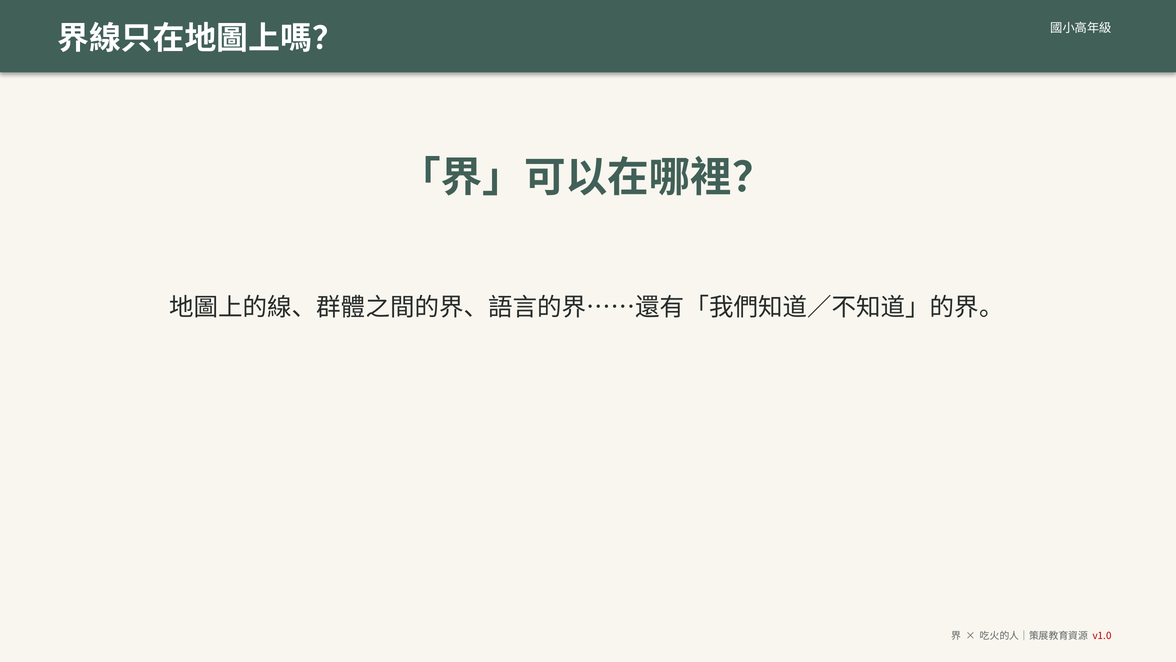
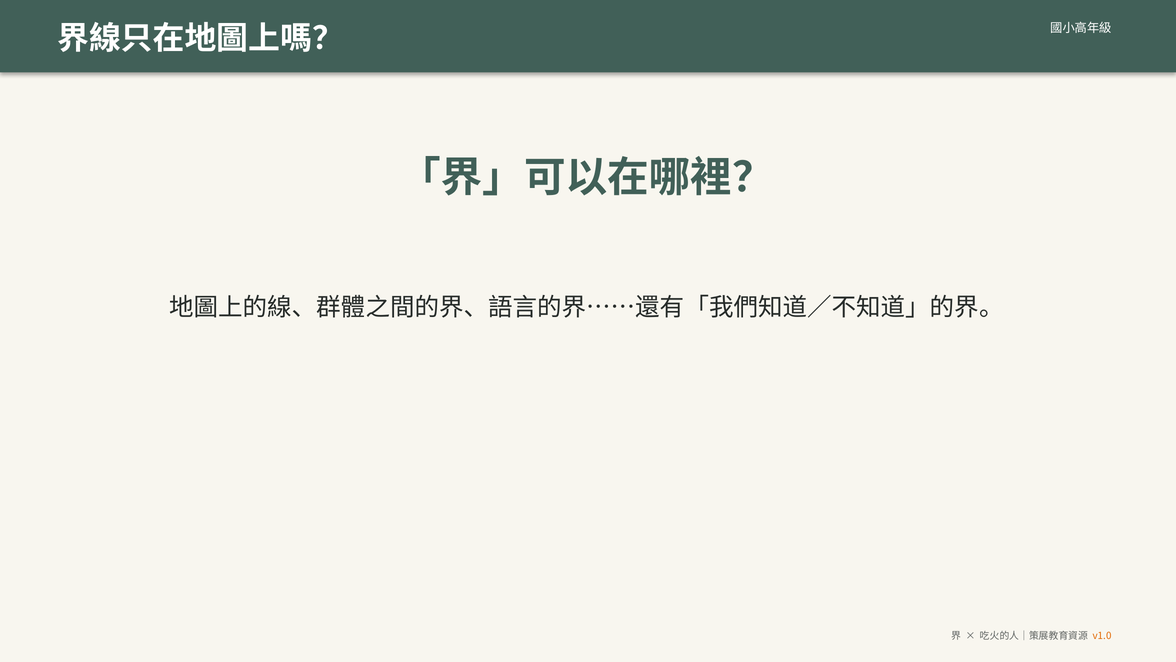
v1.0 colour: red -> orange (1102, 635)
